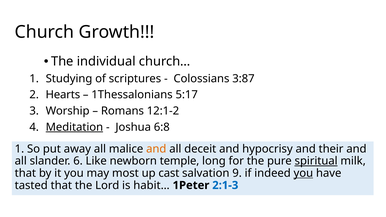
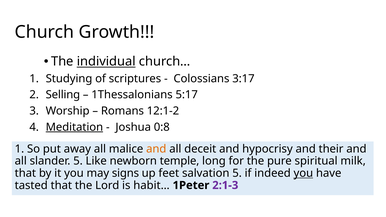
individual underline: none -> present (106, 62)
3:87: 3:87 -> 3:17 (243, 79)
Hearts: Hearts -> Selling (63, 95)
6:8: 6:8 -> 0:8 (162, 127)
slander 6: 6 -> 5 (78, 161)
spiritual underline: present -> none (316, 161)
most: most -> signs (125, 173)
cast: cast -> feet (169, 173)
salvation 9: 9 -> 5 (237, 173)
2:1-3 colour: blue -> purple (225, 185)
